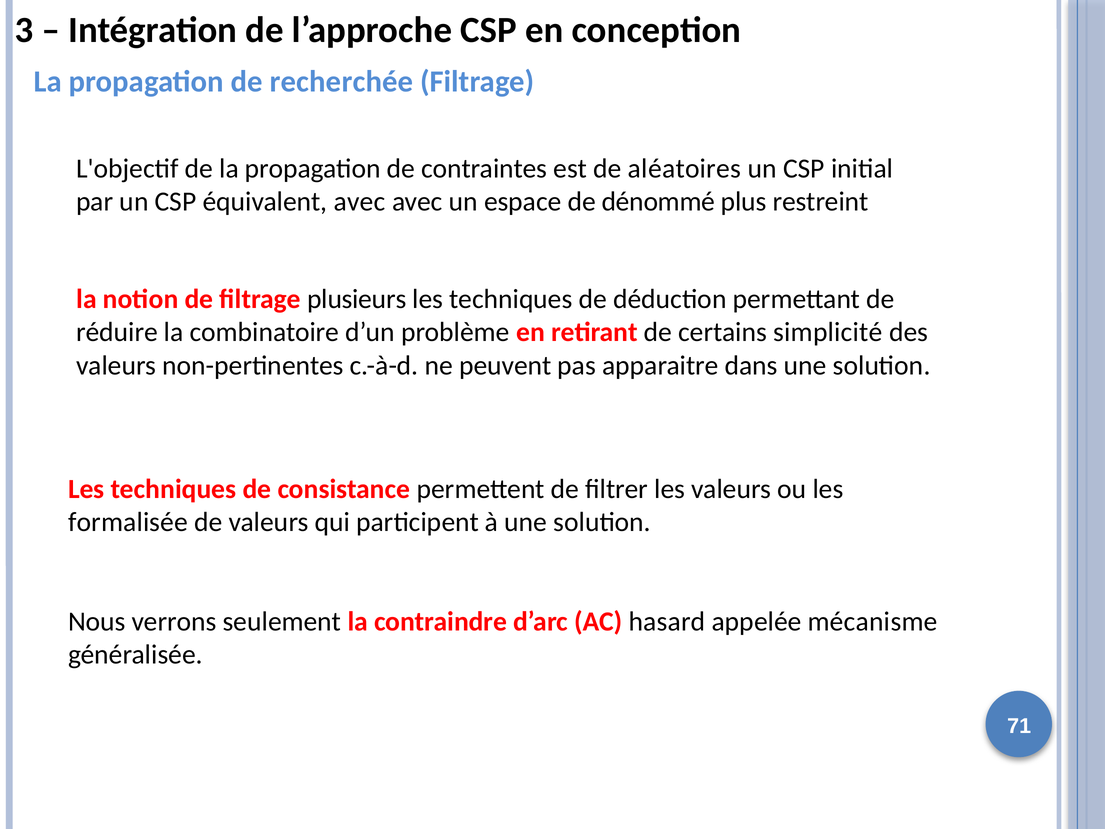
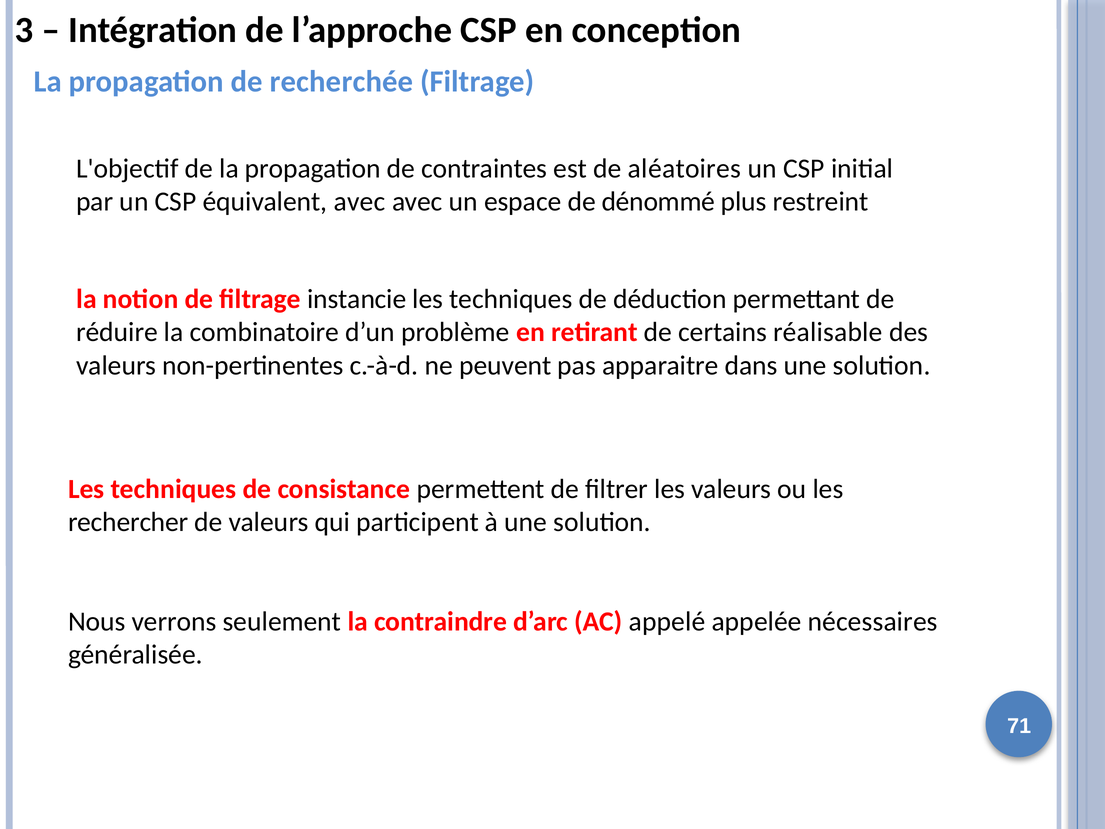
plusieurs: plusieurs -> instancie (357, 299)
simplicité: simplicité -> réalisable (828, 332)
formalisée: formalisée -> rechercher (128, 522)
hasard: hasard -> appelé (667, 621)
mécanisme: mécanisme -> nécessaires (873, 621)
